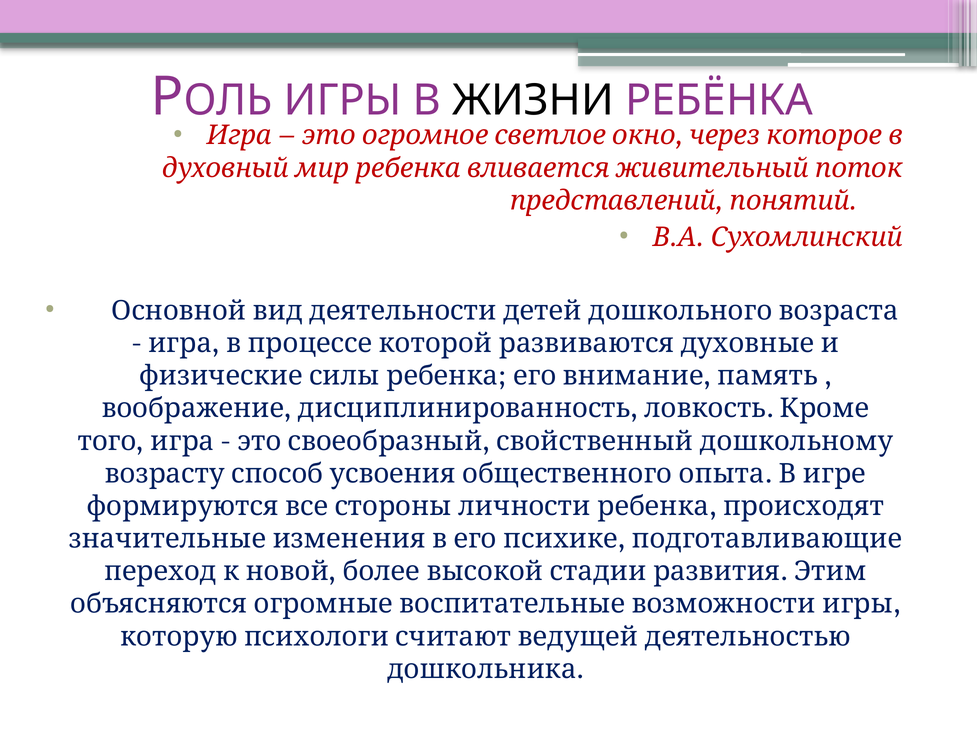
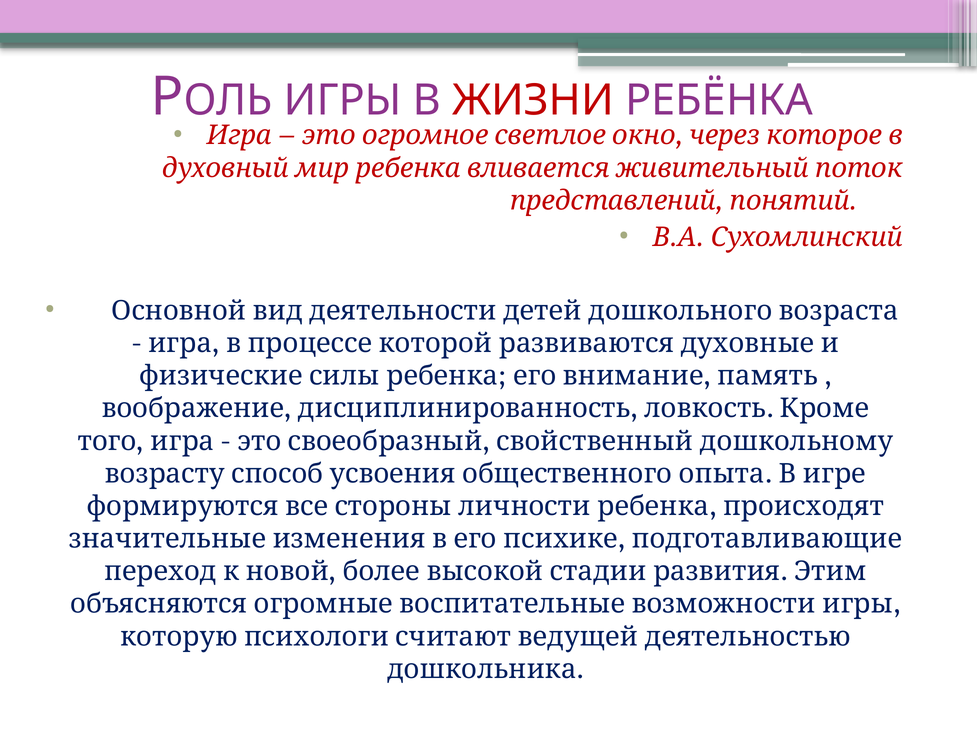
ЖИЗНИ colour: black -> red (533, 101)
